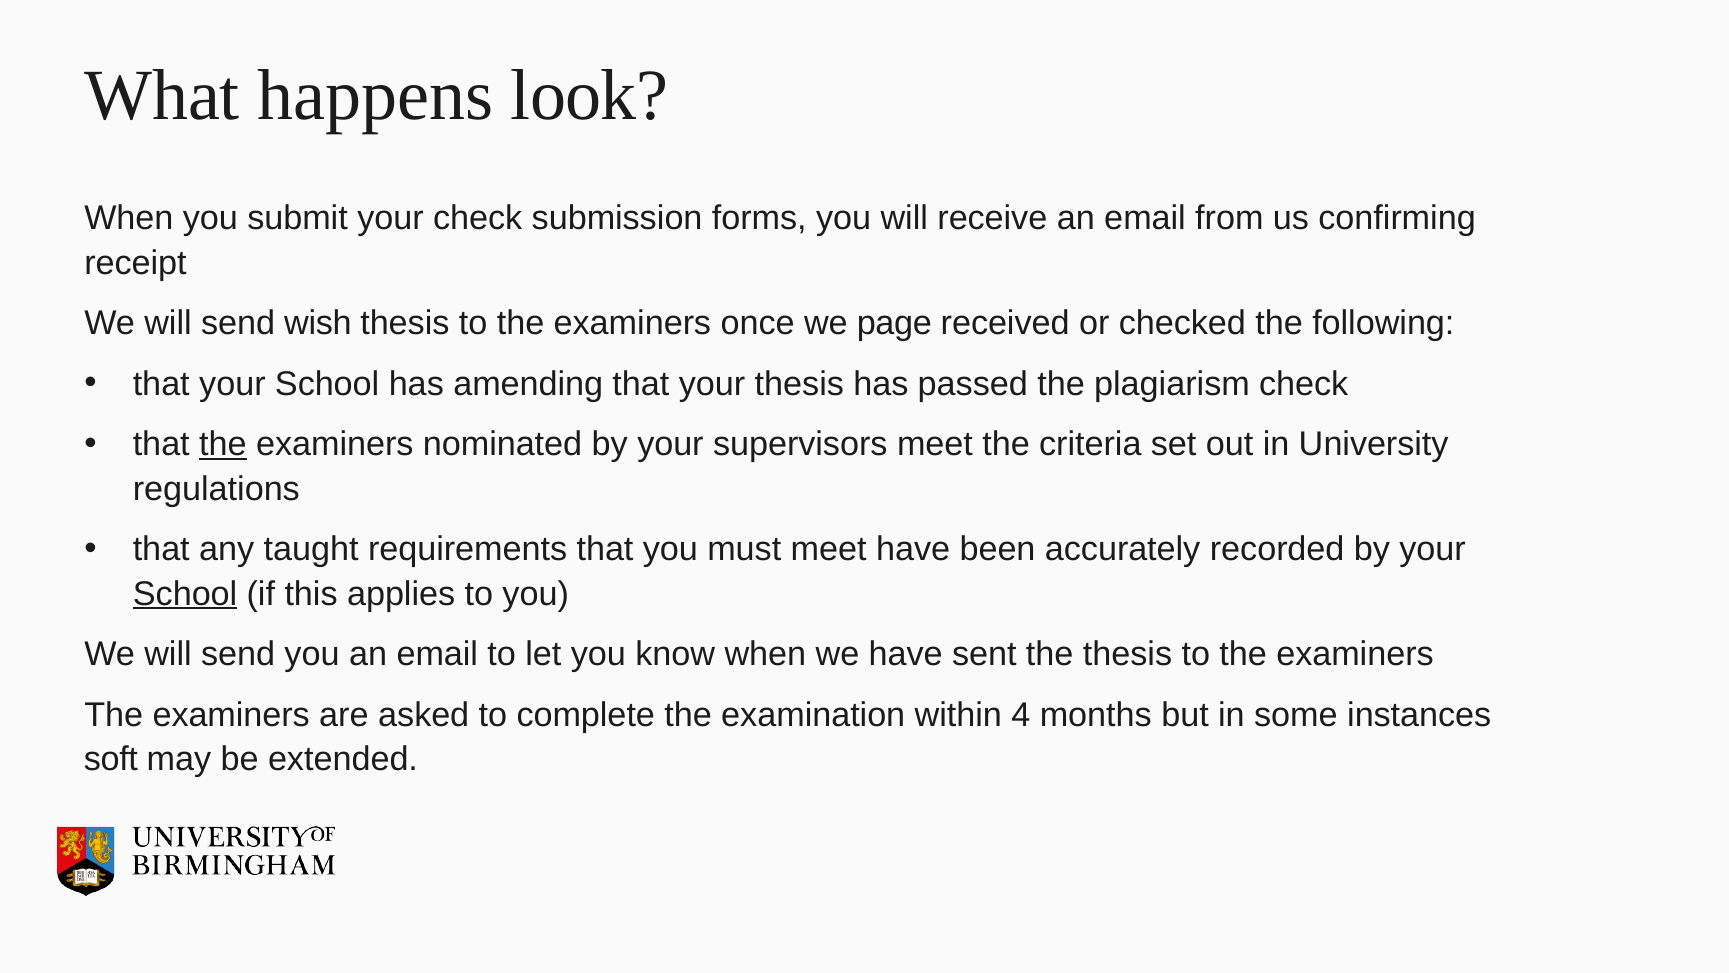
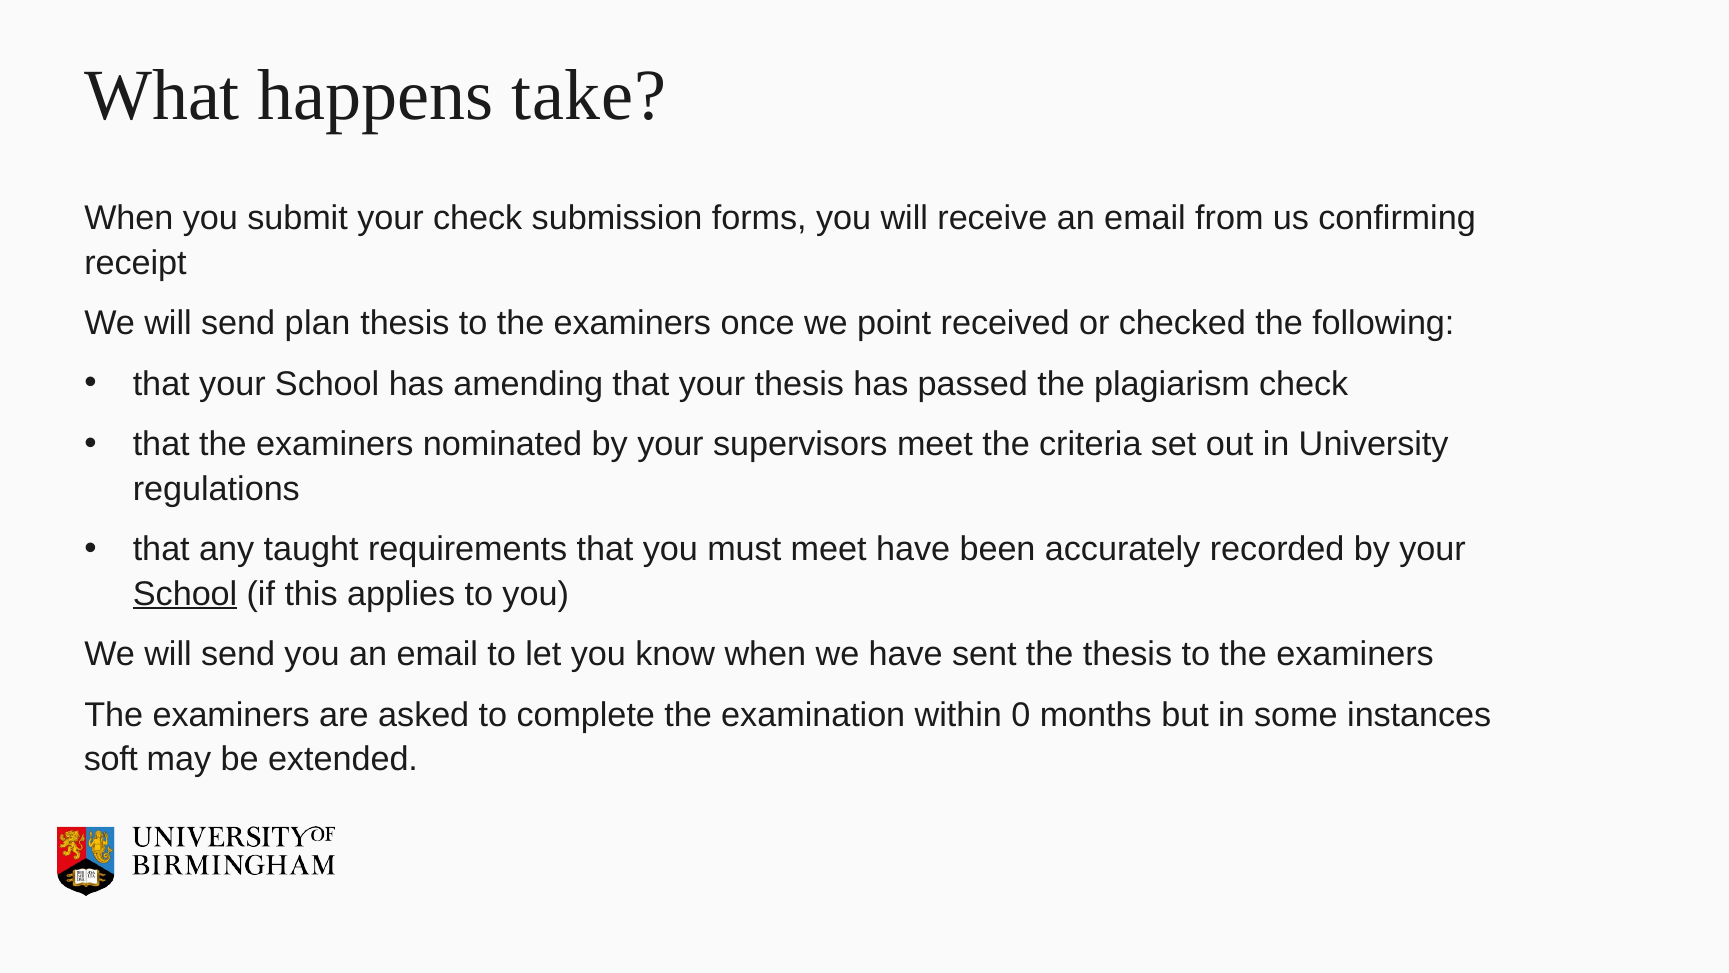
look: look -> take (589, 95)
wish: wish -> plan (318, 323)
page: page -> point (894, 323)
the underline: present -> none (223, 444)
4: 4 -> 0 (1021, 714)
